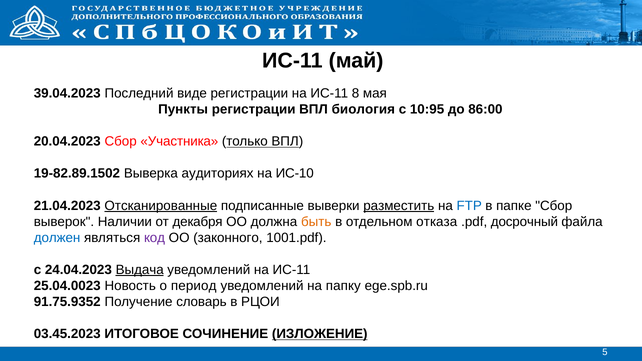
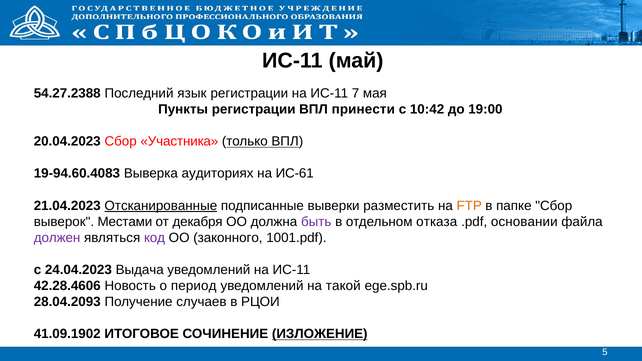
39.04.2023: 39.04.2023 -> 54.27.2388 (67, 93)
виде: виде -> язык (192, 93)
8: 8 -> 7 (356, 93)
биология: биология -> принести (363, 109)
10:95: 10:95 -> 10:42 (427, 109)
86:00: 86:00 -> 19:00 (485, 109)
19-82.89.1502: 19-82.89.1502 -> 19-94.60.4083 (77, 174)
ИС-10: ИС-10 -> ИС-61 (295, 174)
разместить underline: present -> none (399, 206)
FTP colour: blue -> orange (469, 206)
Наличии: Наличии -> Местами (125, 222)
быть colour: orange -> purple (316, 222)
досрочный: досрочный -> основании (524, 222)
должен colour: blue -> purple (57, 238)
Выдача underline: present -> none (140, 270)
25.04.0023: 25.04.0023 -> 42.28.4606 (67, 286)
папку: папку -> такой (343, 286)
91.75.9352: 91.75.9352 -> 28.04.2093 (67, 302)
словарь: словарь -> случаев (201, 302)
03.45.2023: 03.45.2023 -> 41.09.1902 (67, 334)
